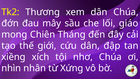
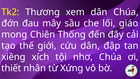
Tháng: Tháng -> Thống (72, 34)
nhìn: nhìn -> thiết (11, 68)
